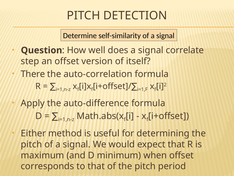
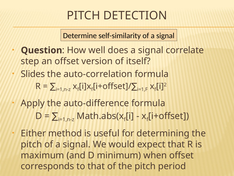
There: There -> Slides (33, 74)
